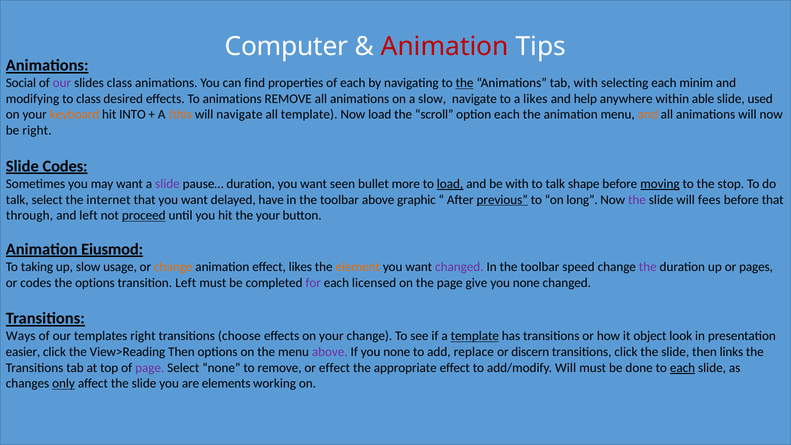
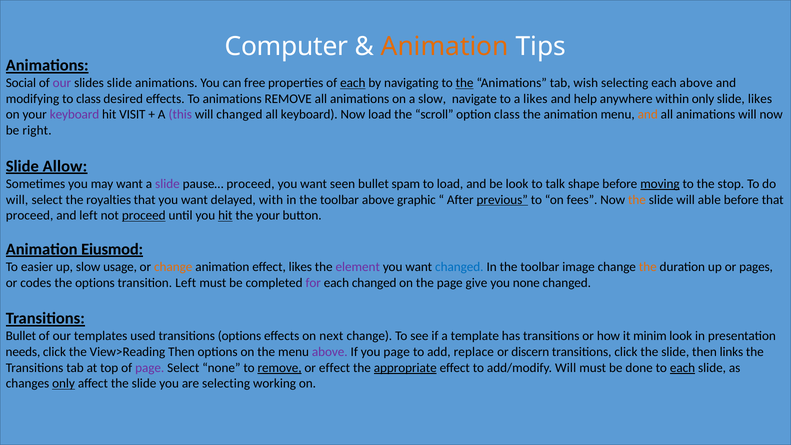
Animation colour: red -> orange (445, 47)
slides class: class -> slide (119, 83)
find: find -> free (255, 83)
each underline: none -> present (353, 83)
tab with: with -> wish (586, 83)
each minim: minim -> above (696, 83)
within able: able -> only (703, 99)
slide used: used -> likes (760, 99)
keyboard colour: orange -> purple (75, 115)
INTO: INTO -> VISIT (132, 115)
this colour: orange -> purple (180, 115)
will navigate: navigate -> changed (239, 115)
all template: template -> keyboard (309, 115)
option each: each -> class (507, 115)
Slide Codes: Codes -> Allow (65, 166)
pause… duration: duration -> proceed (251, 184)
more: more -> spam (406, 184)
load underline: present -> none (450, 184)
be with: with -> look (517, 184)
talk: talk -> will (17, 200)
internet: internet -> royalties (109, 200)
have: have -> with (271, 200)
long: long -> fees (582, 200)
the colour: purple -> orange (637, 200)
fees: fees -> able (709, 200)
through: through -> proceed (30, 215)
hit underline: none -> present (225, 215)
taking: taking -> easier (37, 267)
element colour: orange -> purple (358, 267)
changed colour: purple -> blue (459, 267)
speed: speed -> image (579, 267)
the colour: purple -> orange (648, 267)
each licensed: licensed -> changed (374, 283)
Ways: Ways -> Bullet (21, 336)
templates right: right -> used (143, 336)
transitions choose: choose -> options (239, 336)
effects on your: your -> next (331, 336)
template underline: present -> none (475, 336)
object: object -> minim (650, 336)
easier: easier -> needs (23, 352)
If you none: none -> page (397, 352)
remove underline: none -> present (280, 368)
appropriate underline: none -> present (405, 368)
are elements: elements -> selecting (226, 384)
